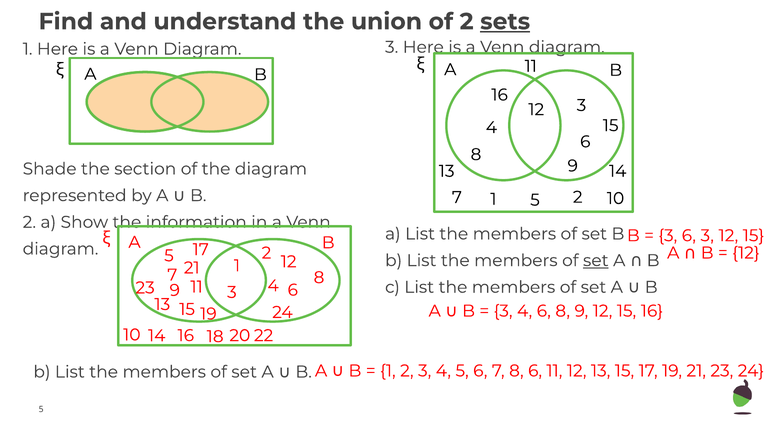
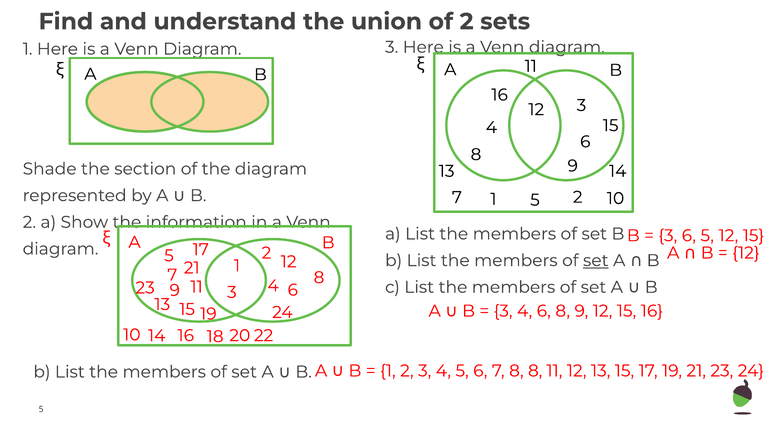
sets underline: present -> none (505, 22)
6 3: 3 -> 5 (707, 236)
8 6: 6 -> 8 (535, 371)
